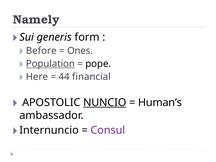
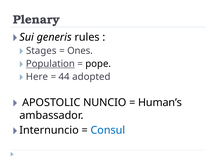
Namely: Namely -> Plenary (36, 20)
form: form -> rules (87, 37)
Before: Before -> Stages (41, 51)
financial: financial -> adopted (91, 77)
NUNCIO underline: present -> none (105, 102)
Consul colour: purple -> blue (108, 130)
